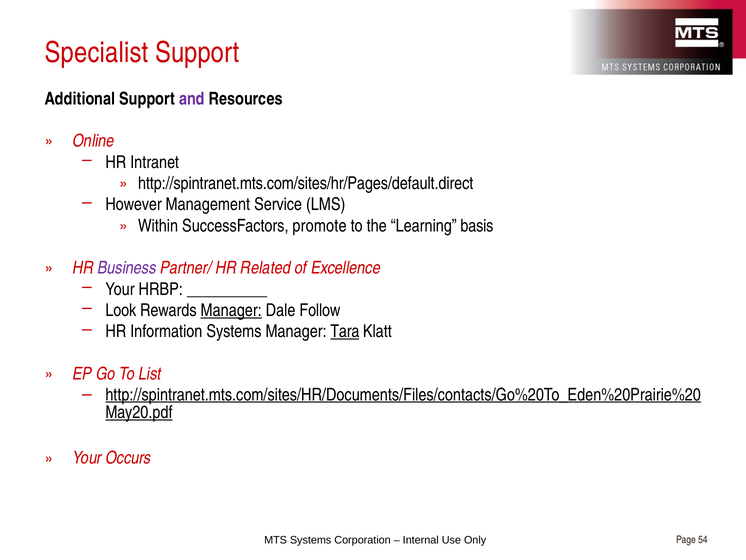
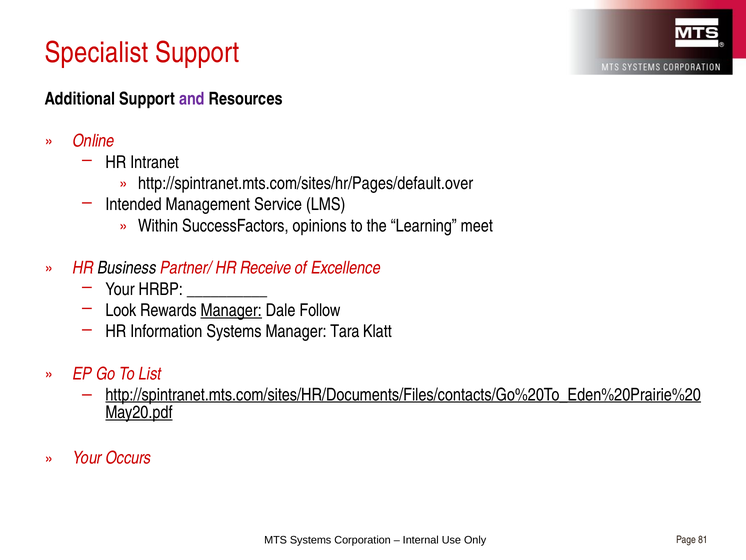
http://spintranet.mts.com/sites/hr/Pages/default.direct: http://spintranet.mts.com/sites/hr/Pages/default.direct -> http://spintranet.mts.com/sites/hr/Pages/default.over (306, 183)
However: However -> Intended (133, 204)
promote: promote -> opinions (320, 226)
basis: basis -> meet (477, 226)
Business colour: purple -> black (127, 268)
Related: Related -> Receive (266, 268)
Tara underline: present -> none (345, 331)
54: 54 -> 81 (703, 539)
